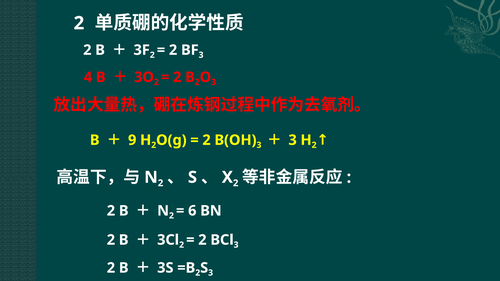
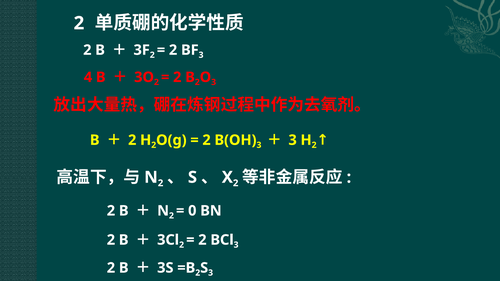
9: 9 -> 2 (132, 140)
6: 6 -> 0 (192, 211)
